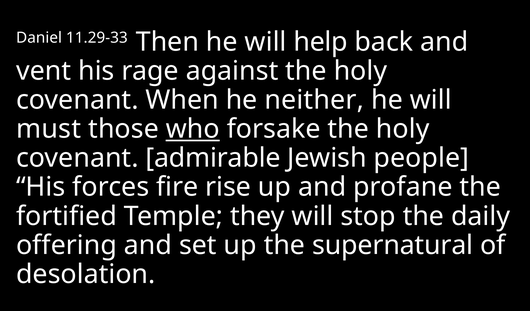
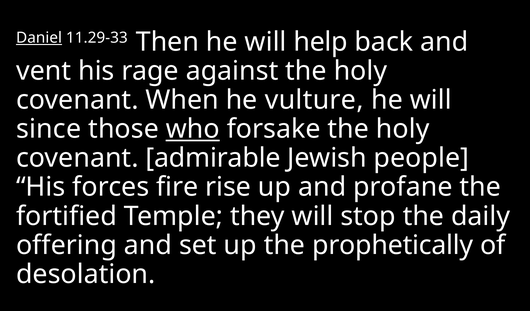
Daniel underline: none -> present (39, 38)
neither: neither -> vulture (314, 100)
must: must -> since (49, 129)
supernatural: supernatural -> prophetically (393, 245)
